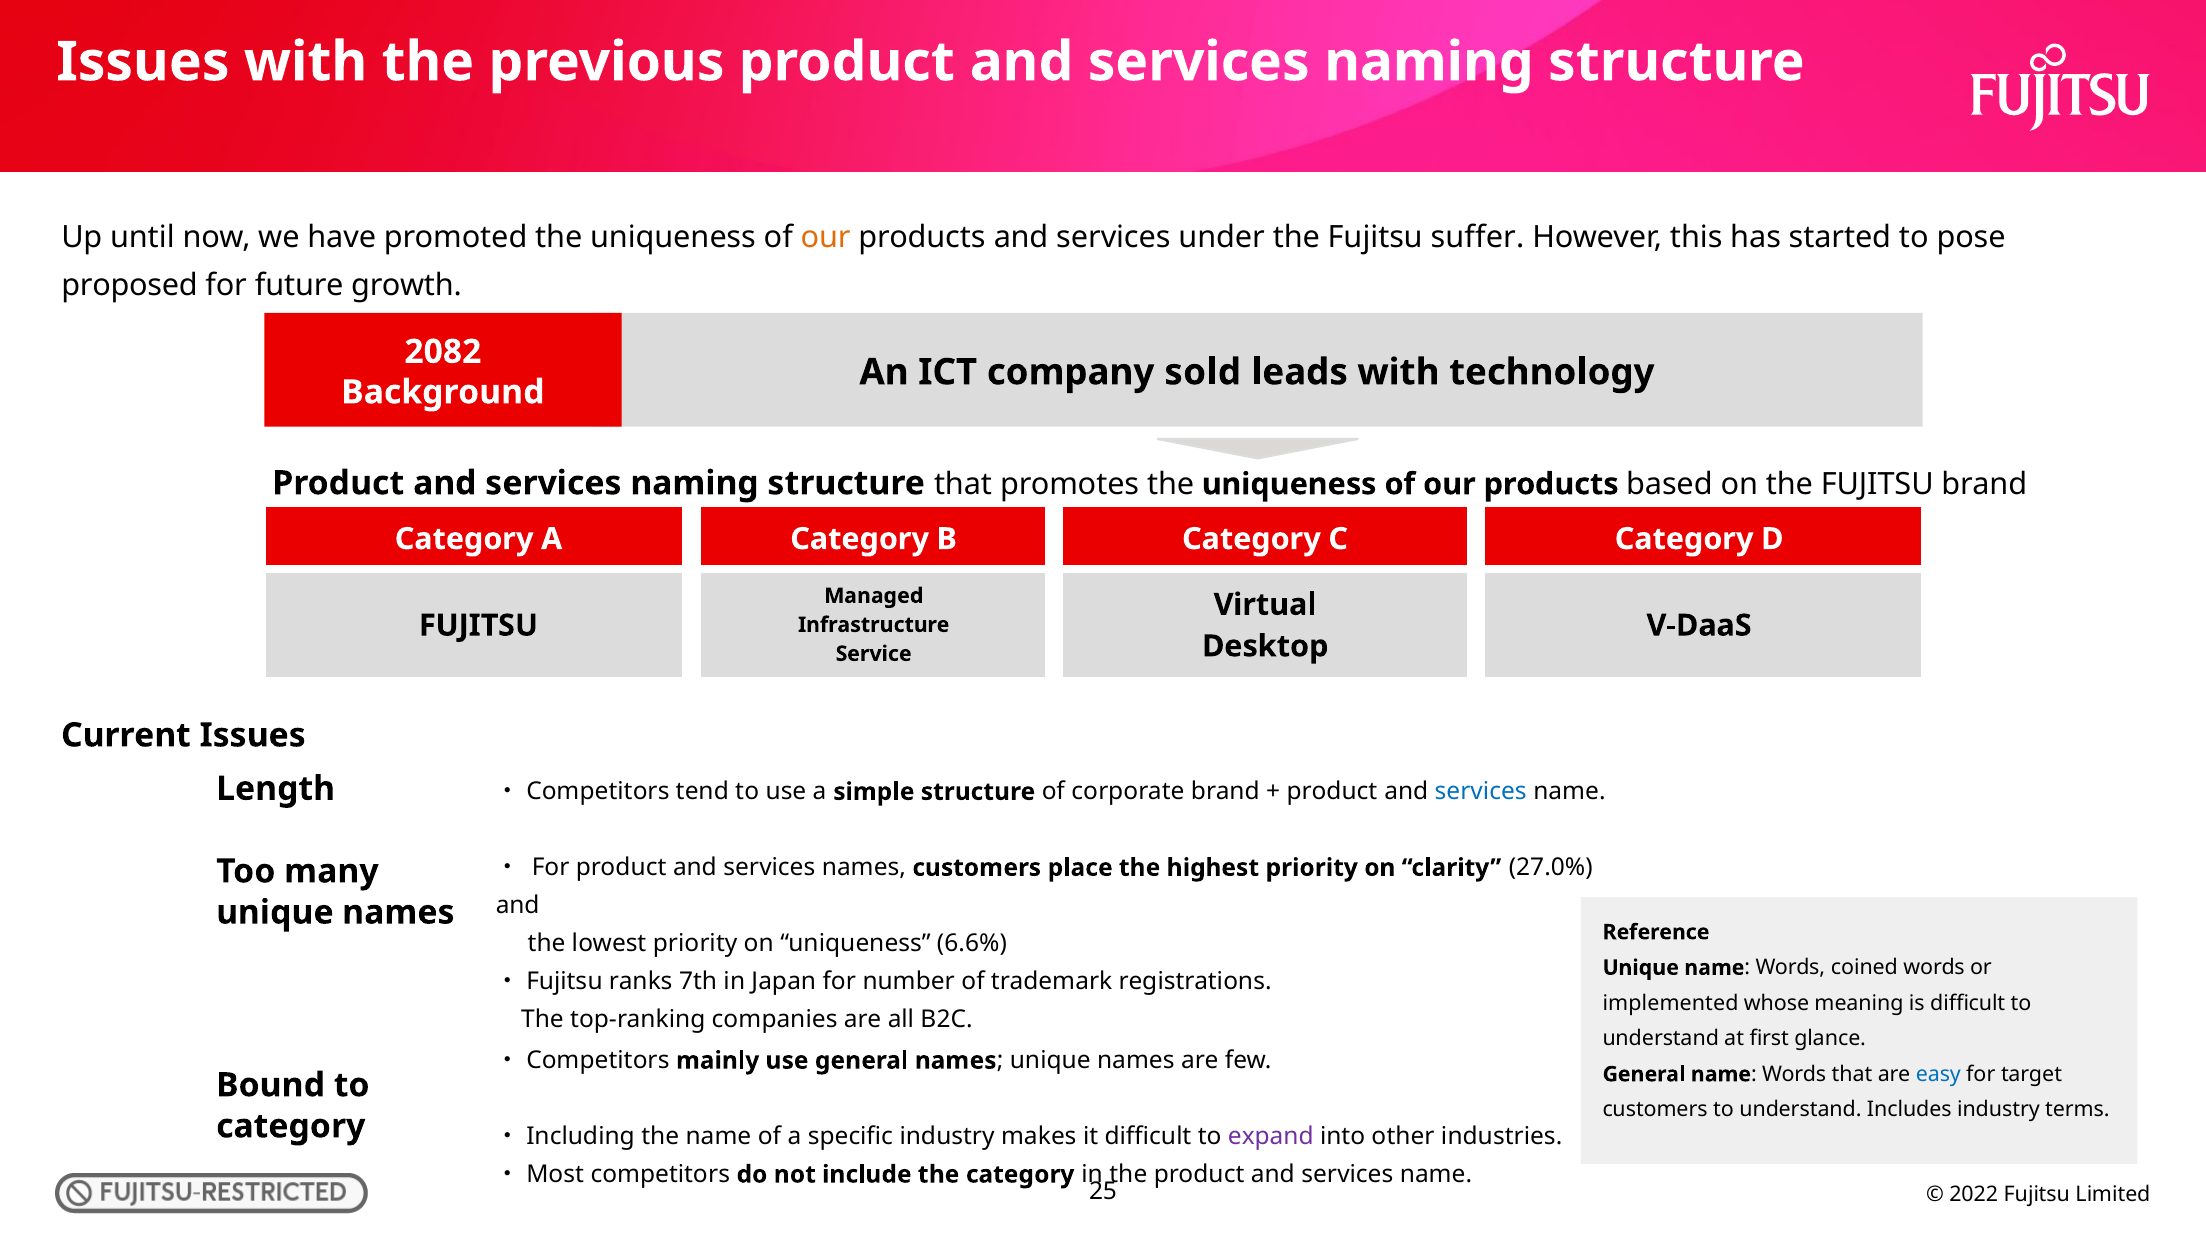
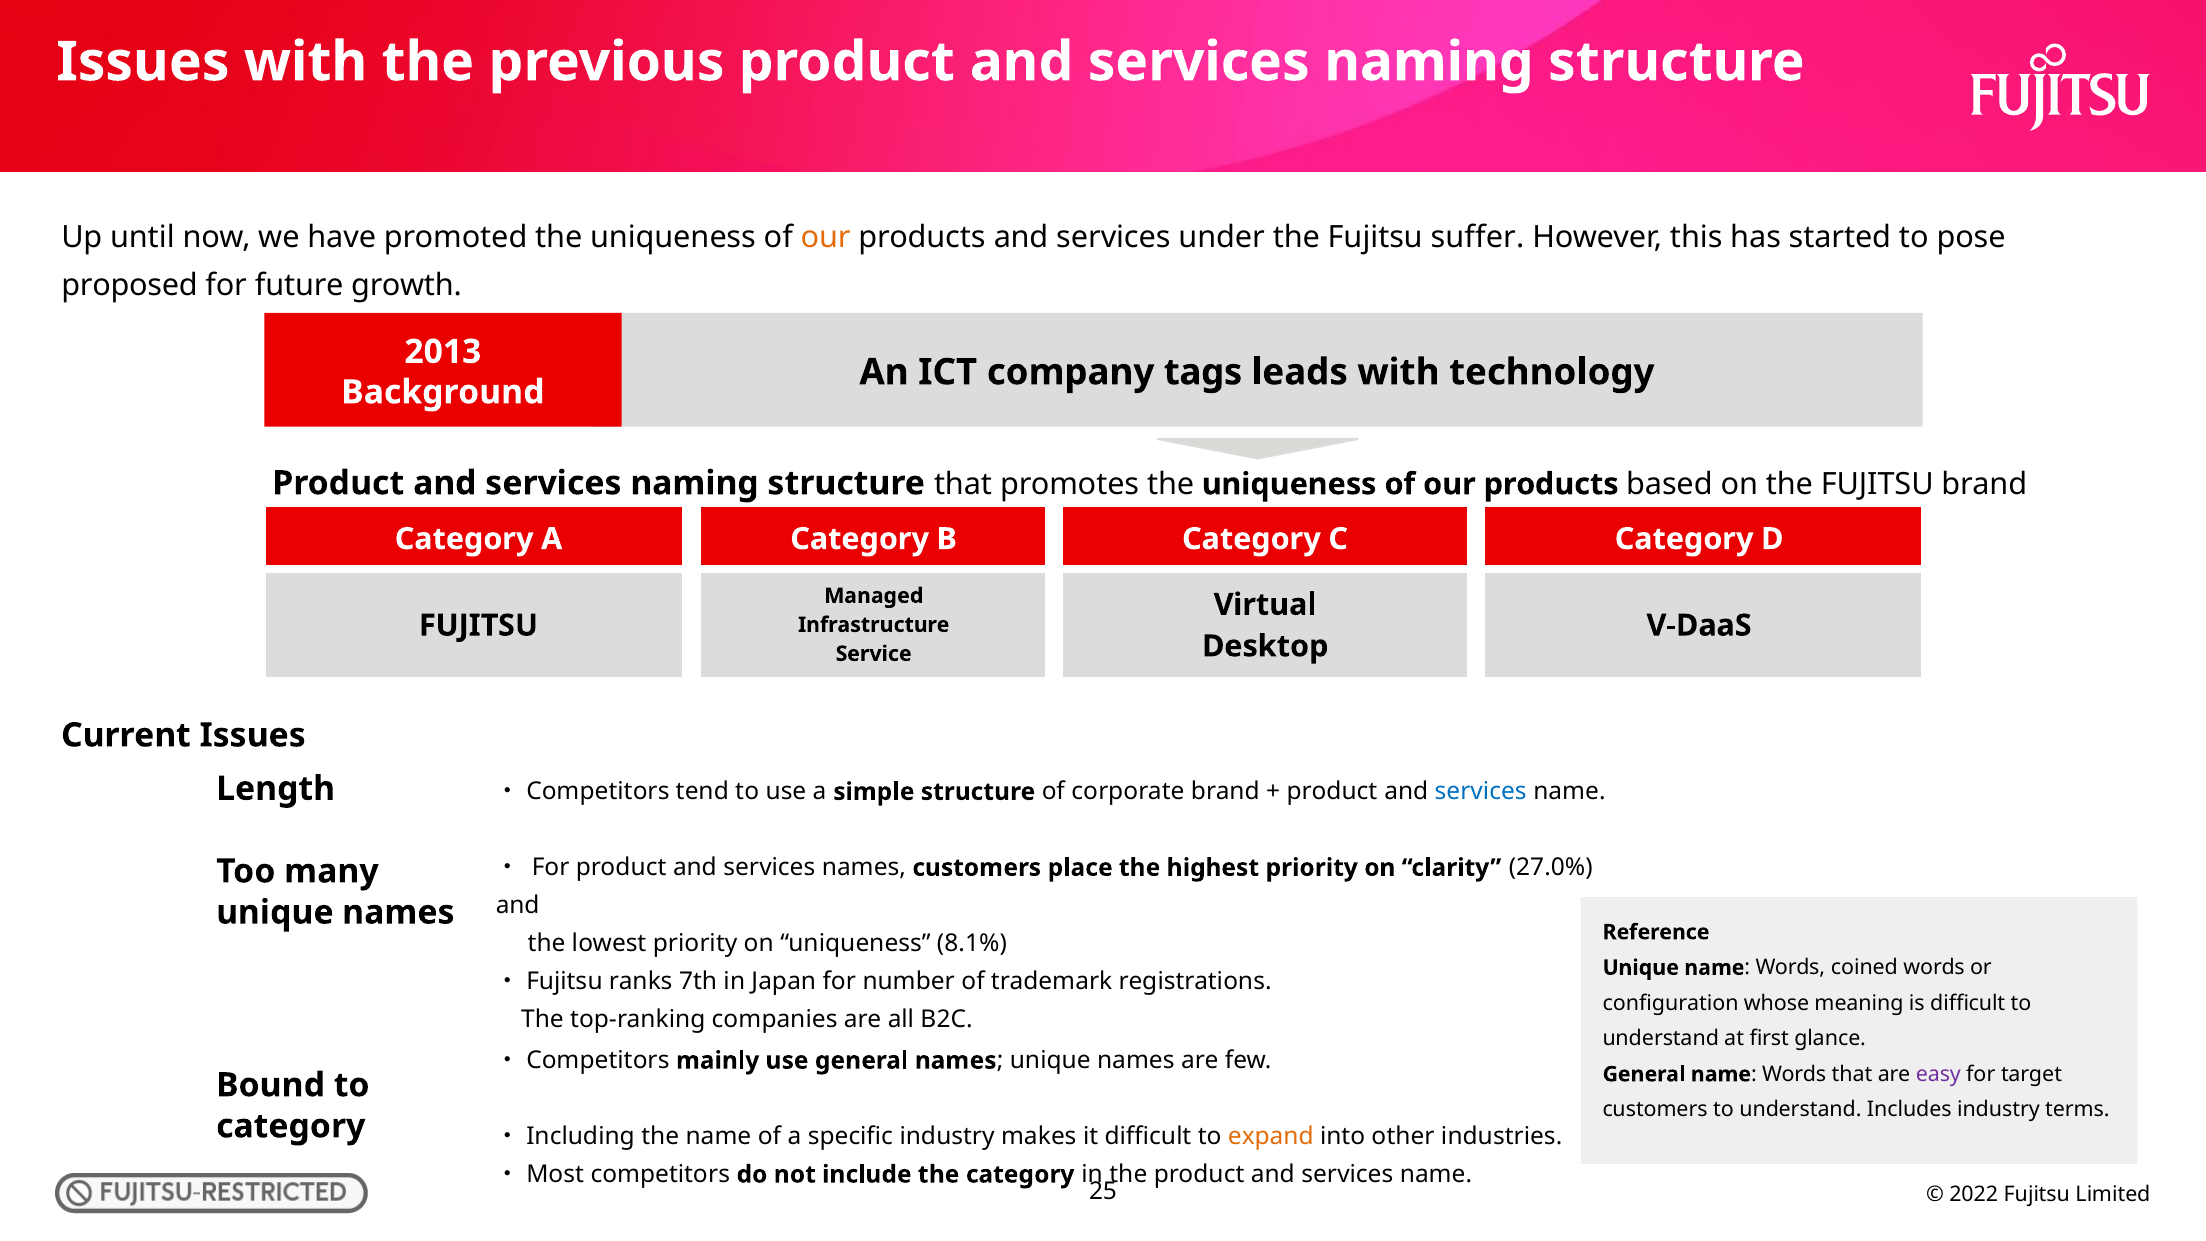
2082: 2082 -> 2013 (443, 352)
sold: sold -> tags (1203, 372)
6.6%: 6.6% -> 8.1% (972, 944)
implemented: implemented -> configuration (1671, 1003)
easy colour: blue -> purple (1938, 1074)
expand colour: purple -> orange (1271, 1136)
